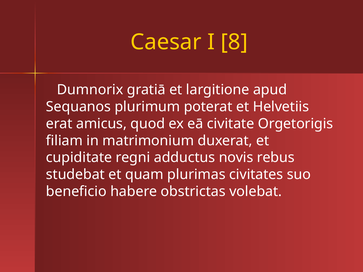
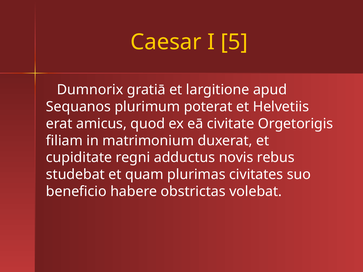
8: 8 -> 5 (234, 42)
